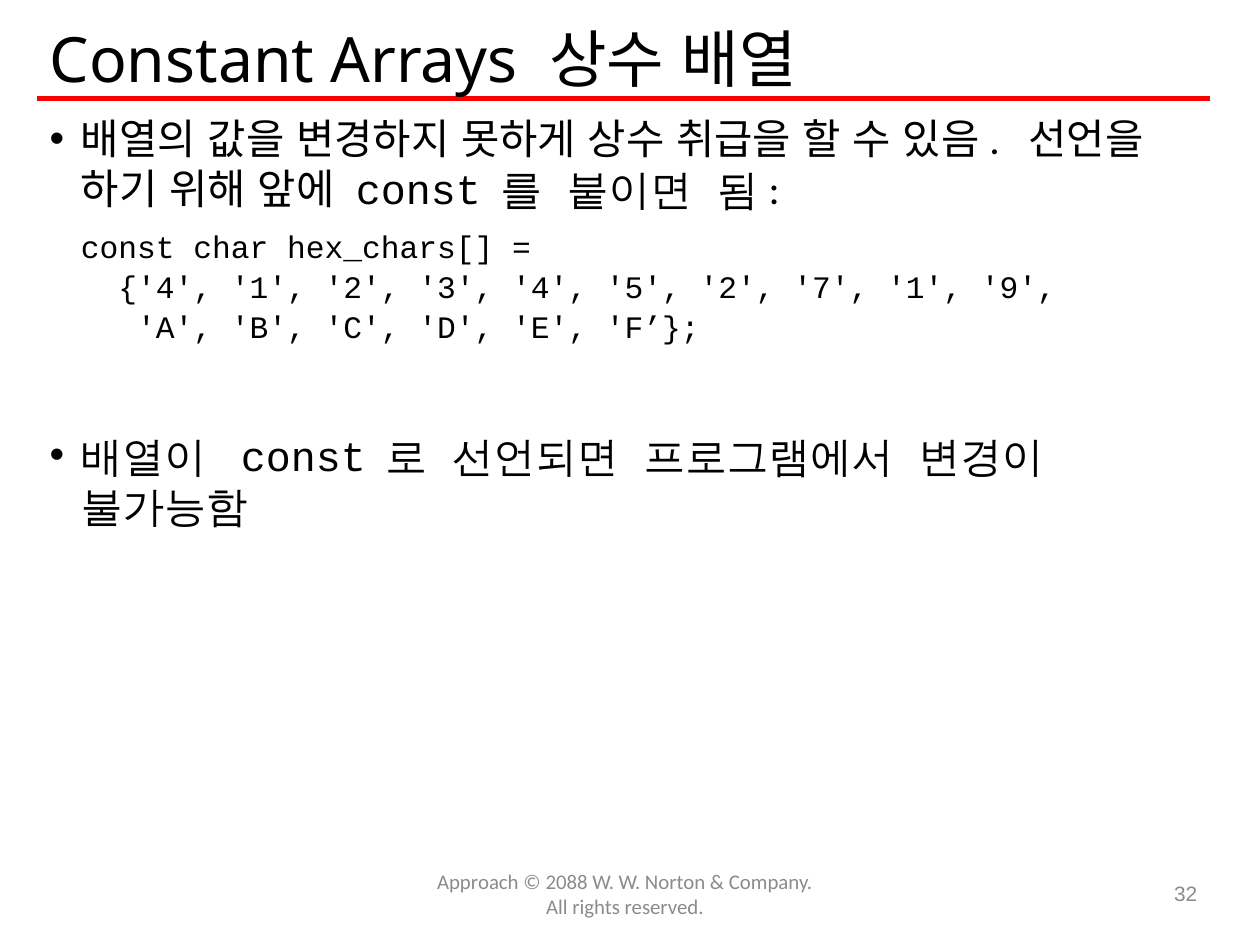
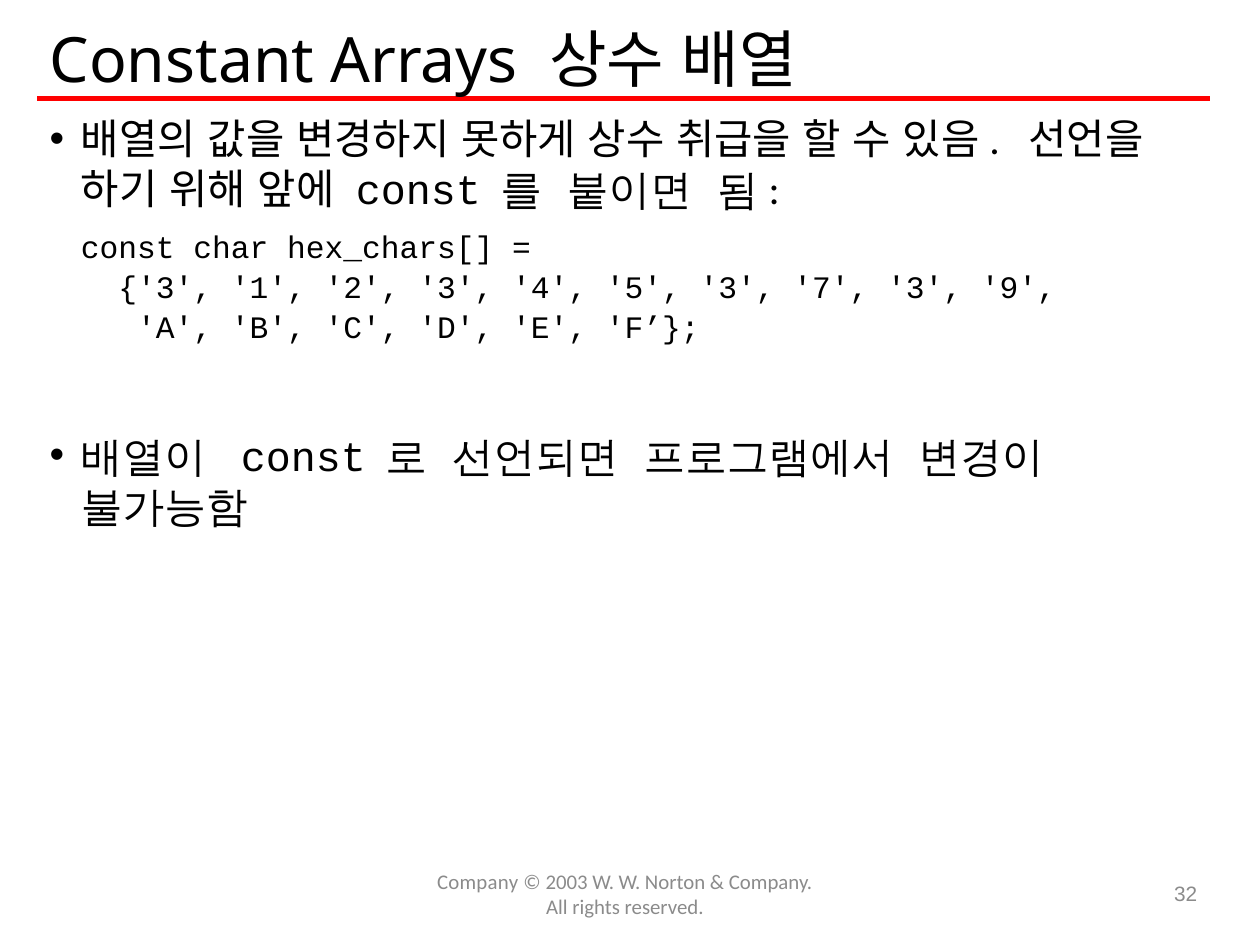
4: 4 -> 3 (165, 288)
5 2: 2 -> 3 (737, 288)
7 1: 1 -> 3 (925, 288)
Approach: Approach -> Company (478, 883)
2088: 2088 -> 2003 (567, 883)
